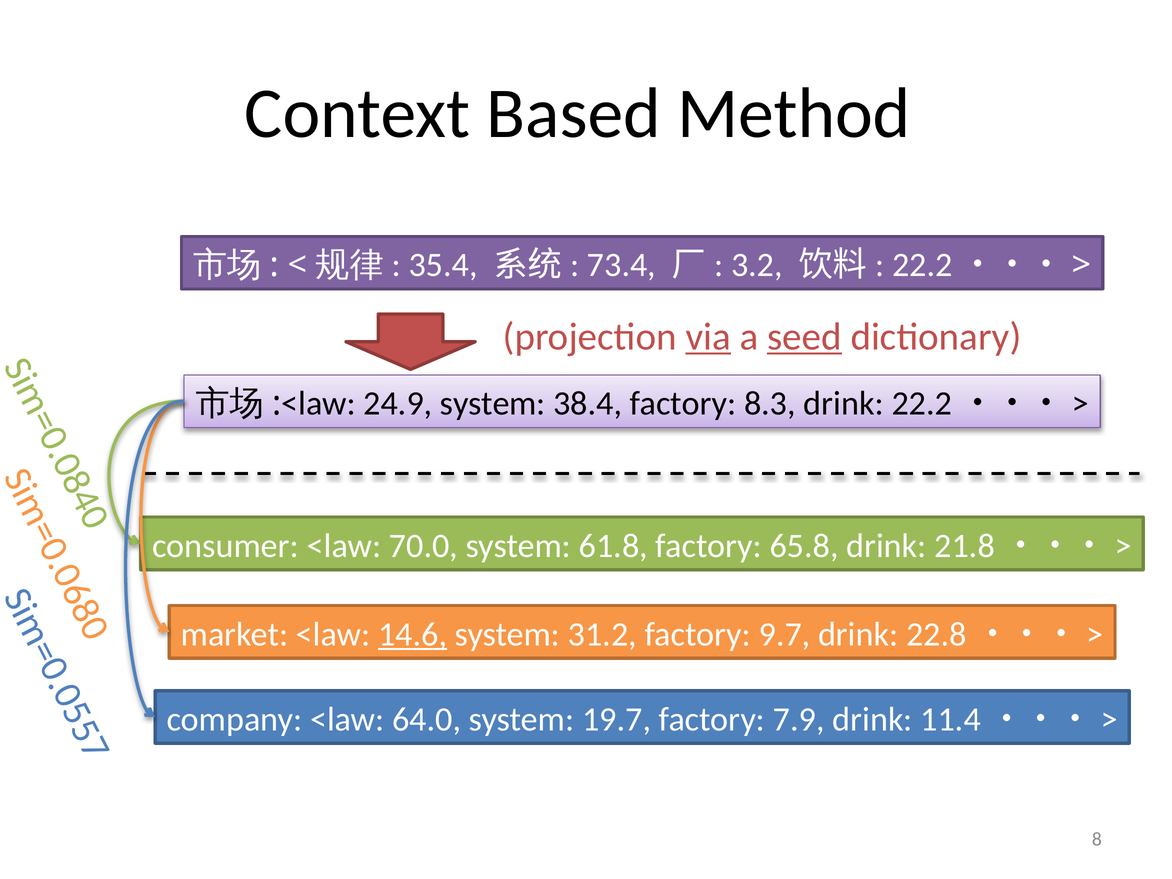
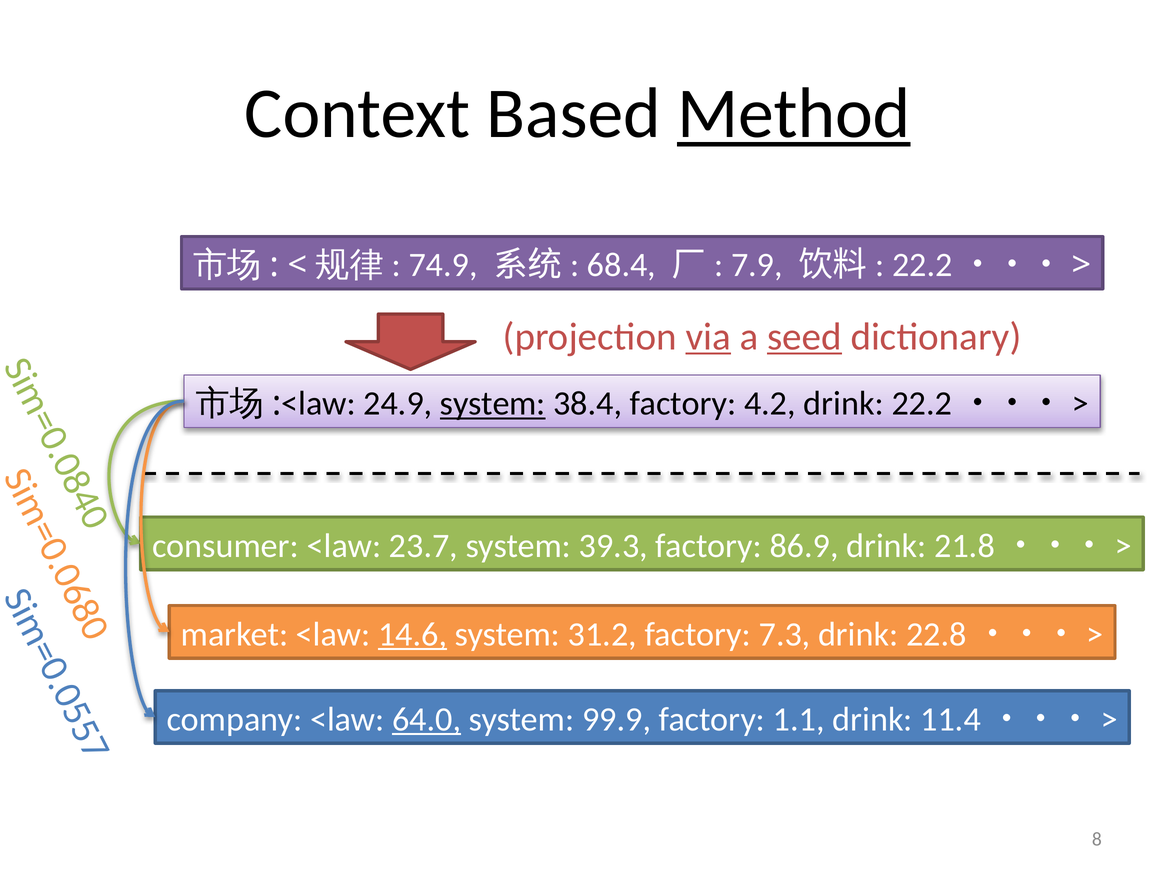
Method underline: none -> present (794, 113)
35.4: 35.4 -> 74.9 (443, 265)
73.4: 73.4 -> 68.4 (621, 265)
3.2: 3.2 -> 7.9 (757, 265)
system underline: none -> present (493, 404)
8.3: 8.3 -> 4.2 (770, 404)
70.0: 70.0 -> 23.7 (423, 546)
61.8: 61.8 -> 39.3 (613, 546)
65.8: 65.8 -> 86.9 (804, 546)
9.7: 9.7 -> 7.3 (785, 634)
64.0 underline: none -> present (427, 720)
19.7: 19.7 -> 99.9 (617, 720)
7.9: 7.9 -> 1.1 (799, 720)
